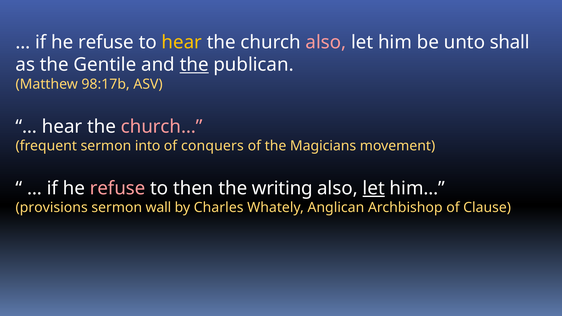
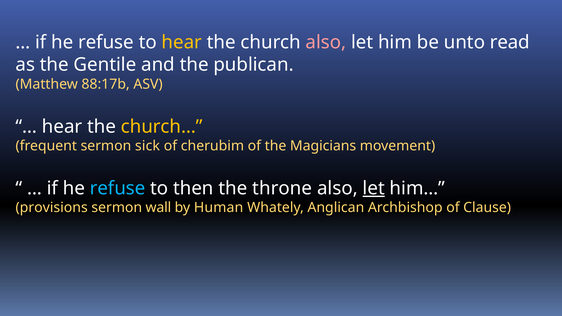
shall: shall -> read (510, 42)
the underline: present -> none (194, 65)
98:17b: 98:17b -> 88:17b (106, 84)
church… colour: pink -> yellow (162, 127)
into: into -> sick (147, 146)
conquers: conquers -> cherubim (212, 146)
refuse colour: pink -> light blue (118, 188)
writing: writing -> throne (282, 188)
Charles: Charles -> Human (219, 208)
